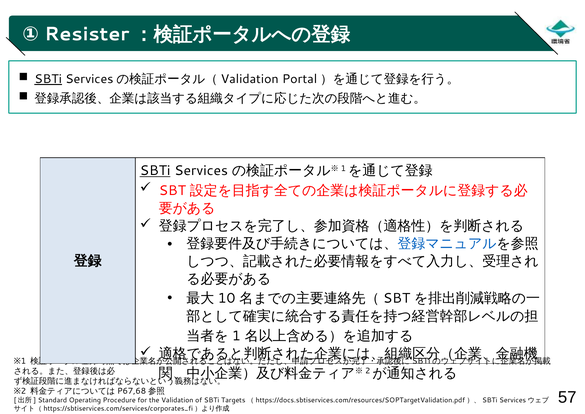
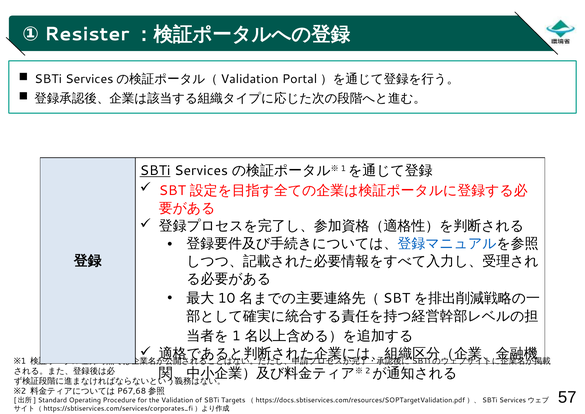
SBTi underline: present -> none (48, 79)
